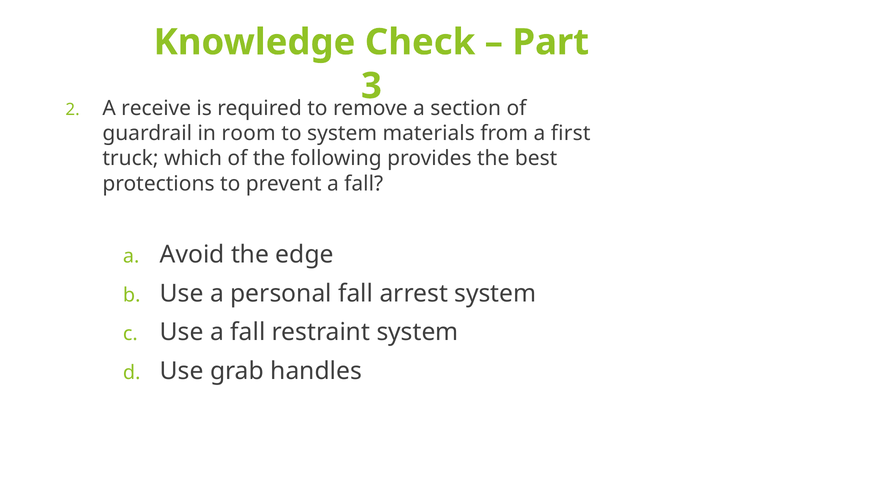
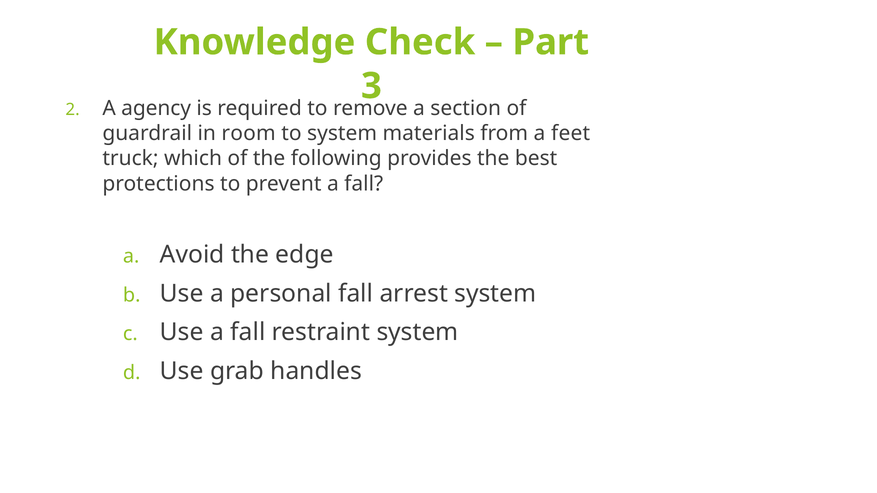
receive: receive -> agency (156, 108)
first: first -> feet (571, 133)
